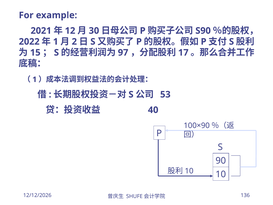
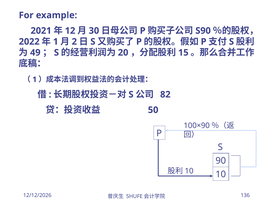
15: 15 -> 49 (35, 53)
97: 97 -> 20 (123, 53)
17: 17 -> 15 (183, 53)
53: 53 -> 82 (165, 94)
40: 40 -> 50 (153, 110)
